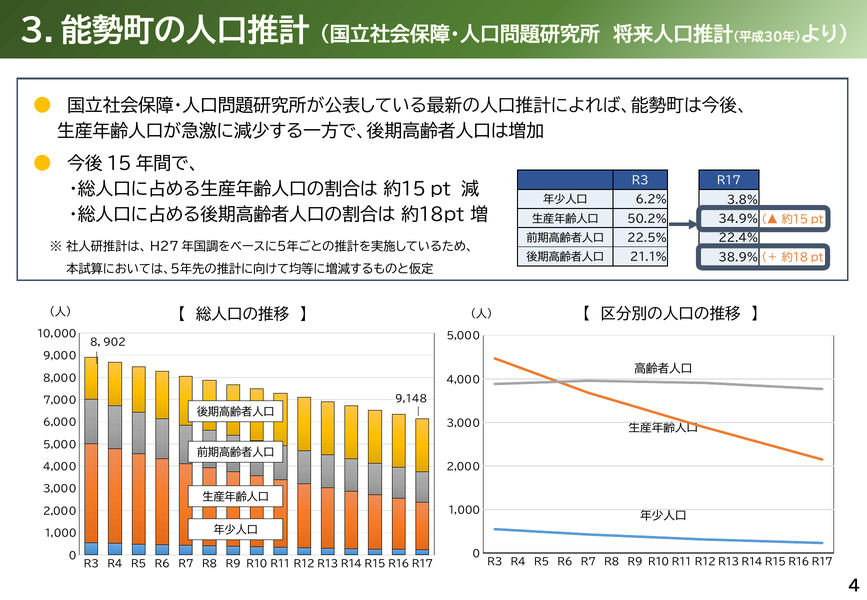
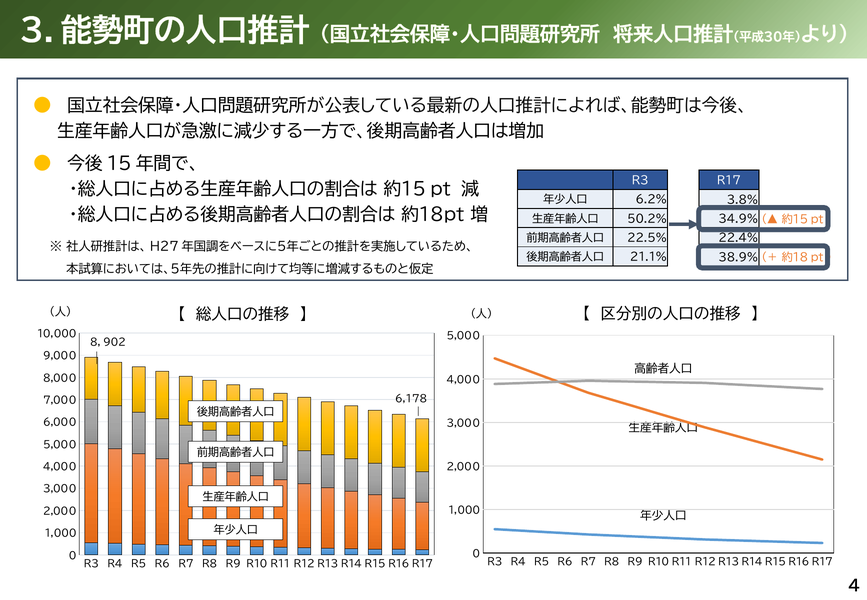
9,148: 9,148 -> 6,178 (411, 399)
